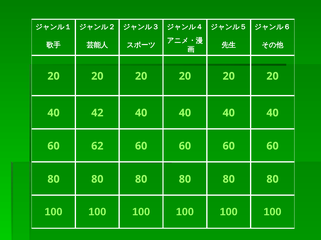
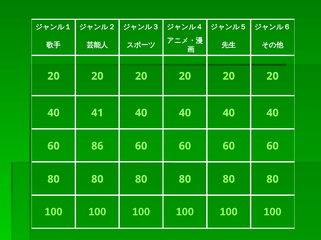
42: 42 -> 41 (97, 113)
62: 62 -> 86 (97, 146)
